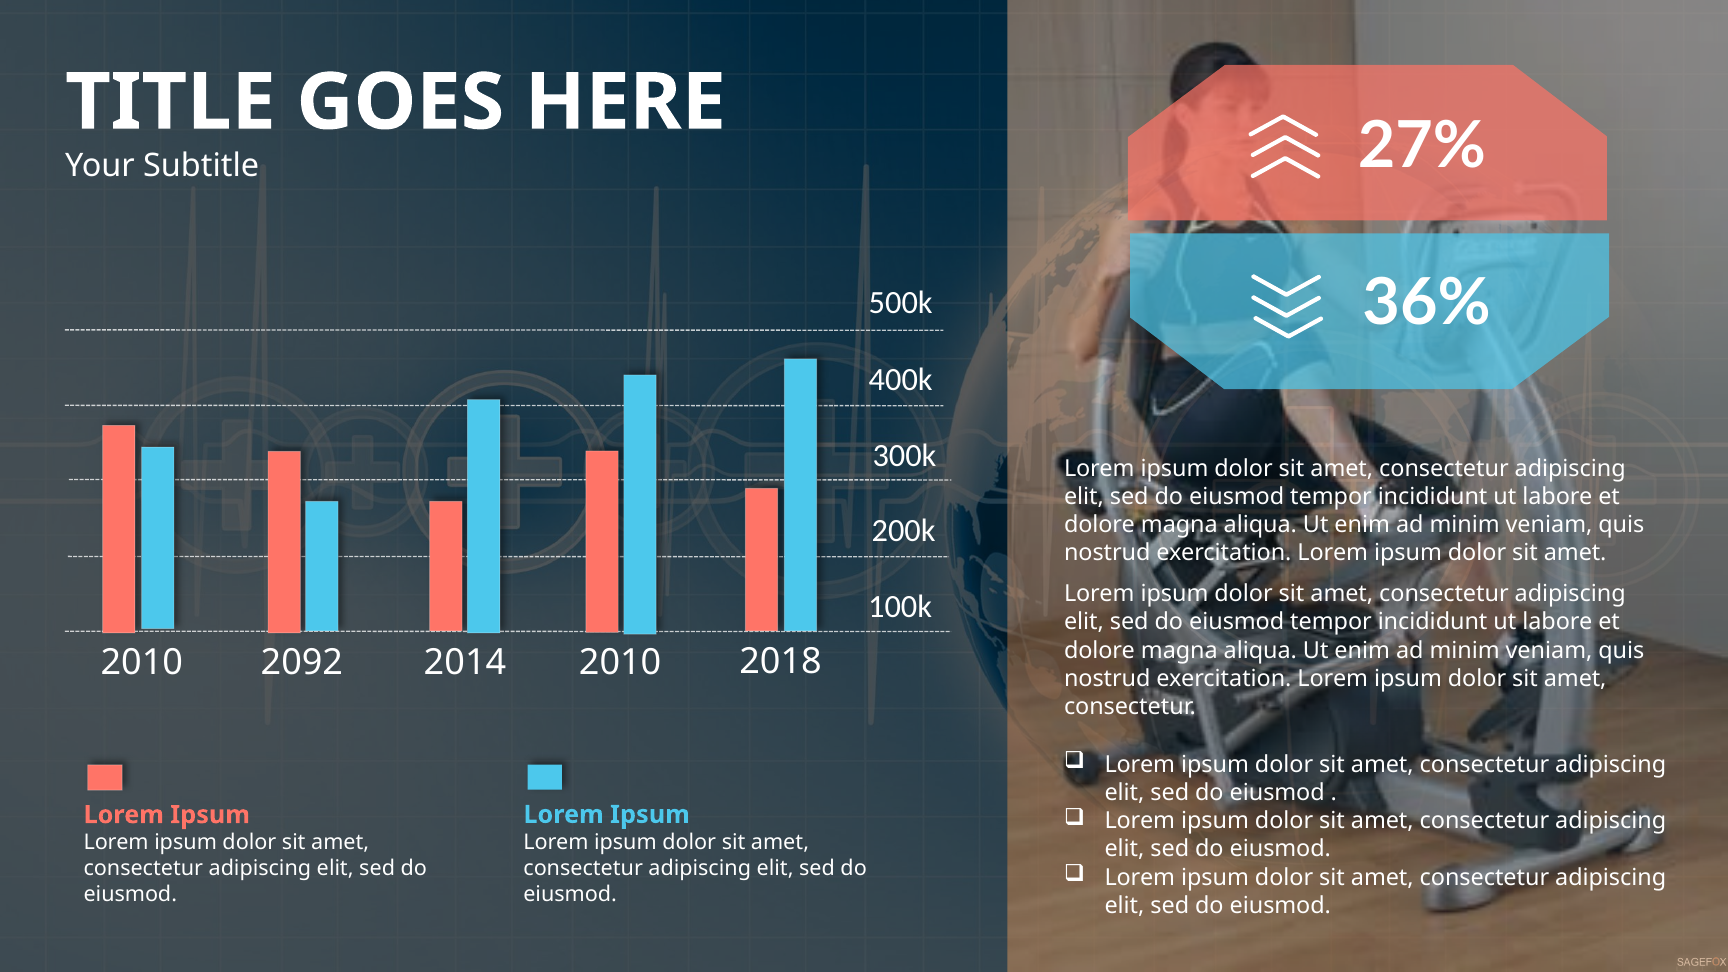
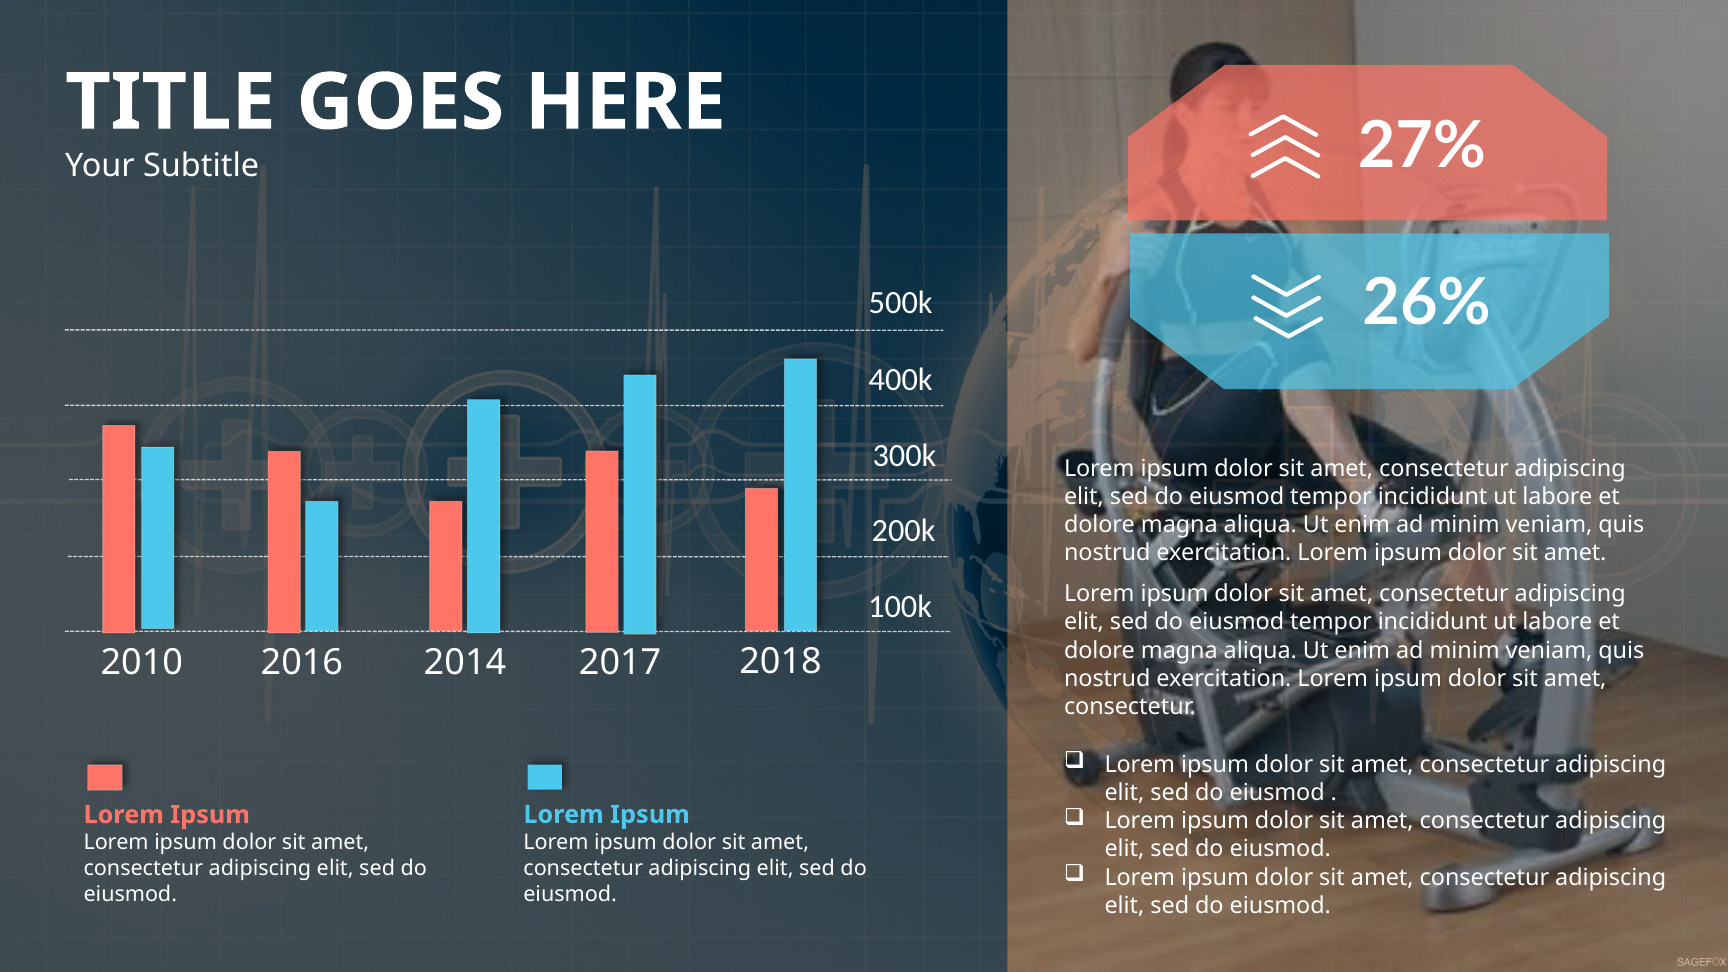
36%: 36% -> 26% (1427, 303)
2092: 2092 -> 2016 (302, 662)
2014 2010: 2010 -> 2017 (620, 662)
